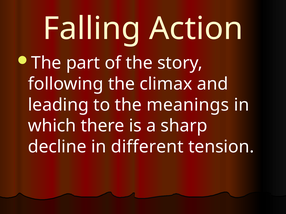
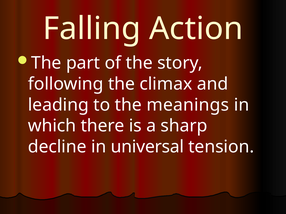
different: different -> universal (147, 147)
